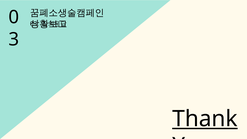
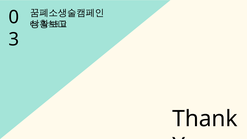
Thank underline: present -> none (205, 119)
